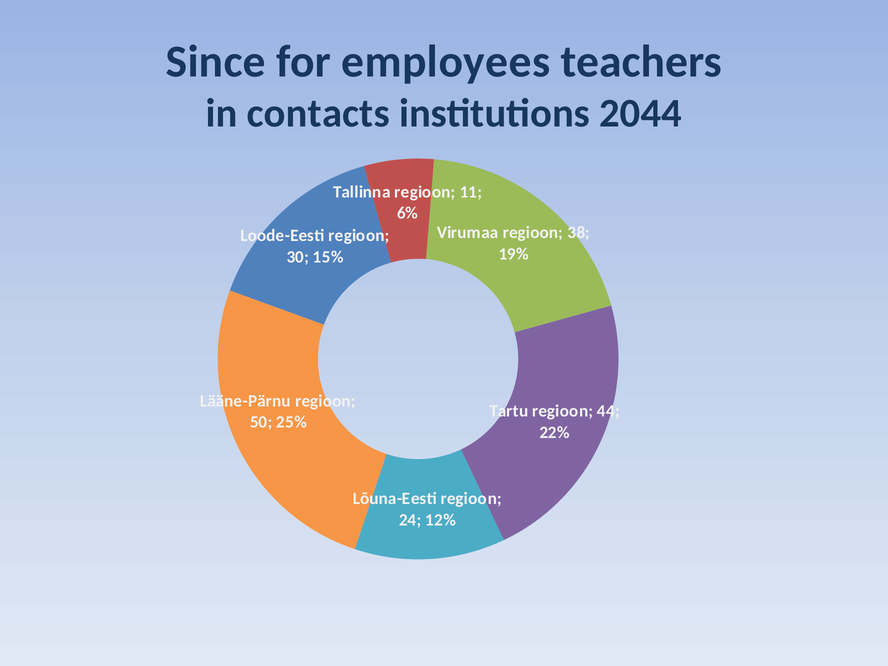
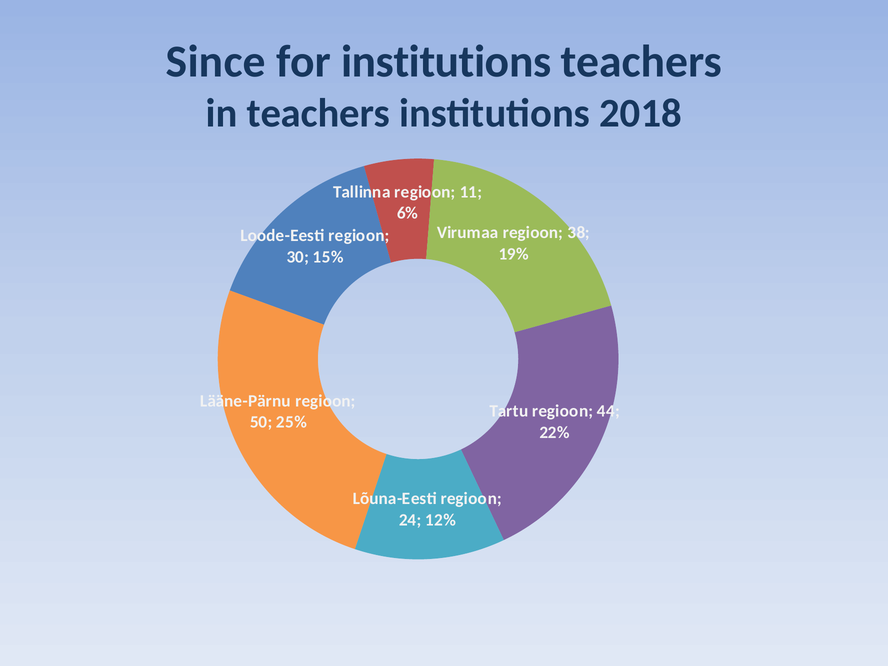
for employees: employees -> institutions (446, 62)
in contacts: contacts -> teachers (318, 113)
2044: 2044 -> 2018 (640, 113)
